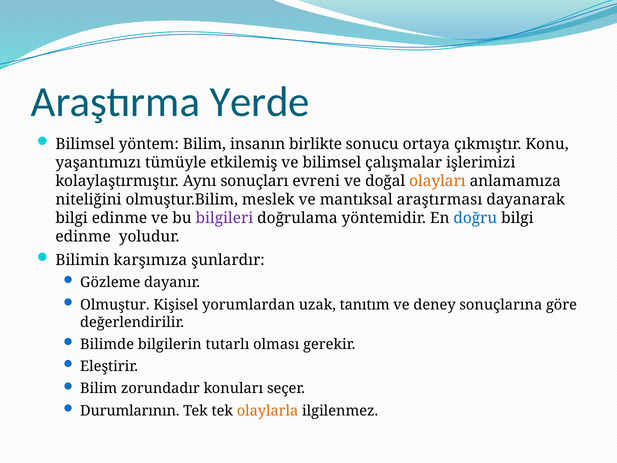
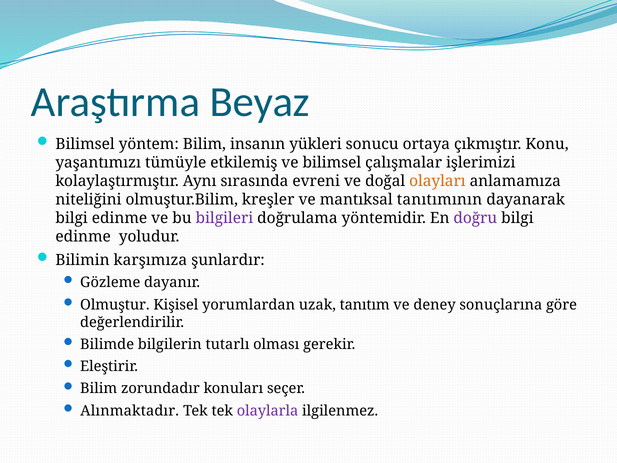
Yerde: Yerde -> Beyaz (260, 102)
birlikte: birlikte -> yükleri (316, 144)
sonuçları: sonuçları -> sırasında (254, 181)
meslek: meslek -> kreşler (268, 199)
araştırması: araştırması -> tanıtımının (440, 199)
doğru colour: blue -> purple (475, 218)
Durumlarının: Durumlarının -> Alınmaktadır (130, 411)
olaylarla colour: orange -> purple (268, 411)
